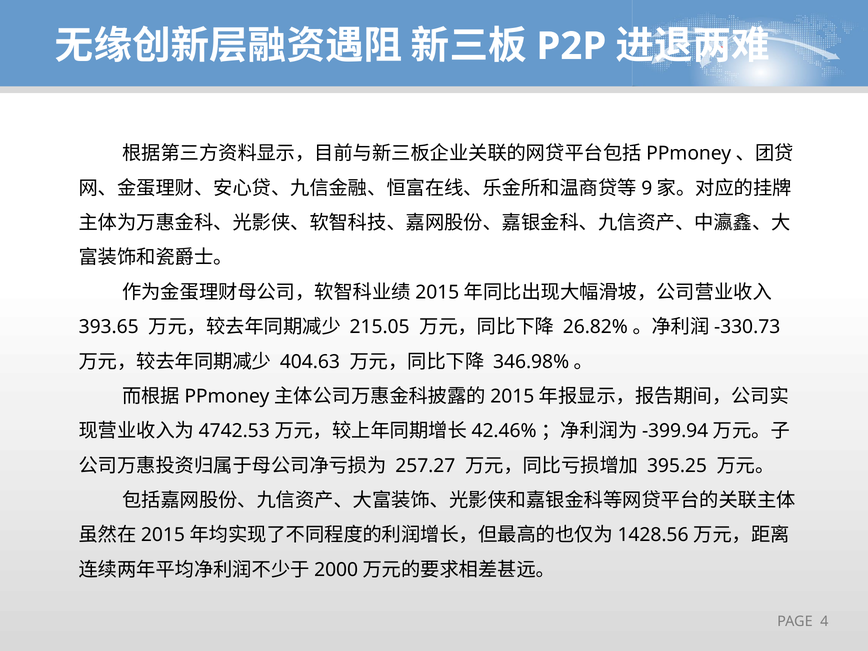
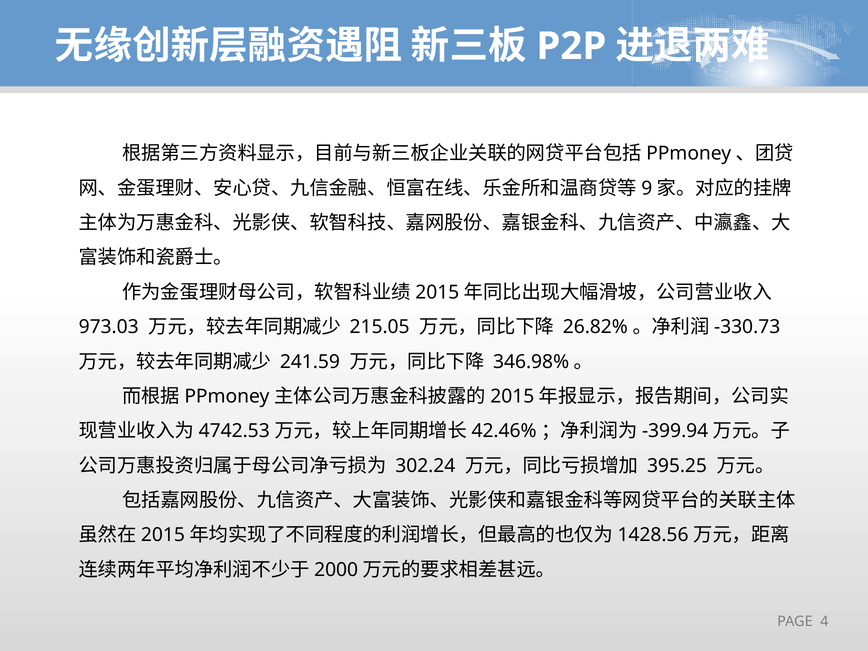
393.65: 393.65 -> 973.03 (109, 327)
404.63: 404.63 -> 241.59 (310, 362)
257.27: 257.27 -> 302.24 (425, 466)
